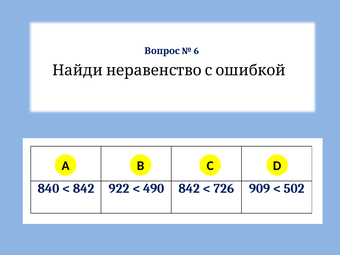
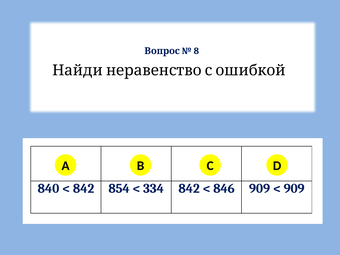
6: 6 -> 8 (196, 51)
922: 922 -> 854 (119, 189)
490: 490 -> 334 (154, 189)
726: 726 -> 846 (224, 189)
502: 502 -> 909 (294, 189)
